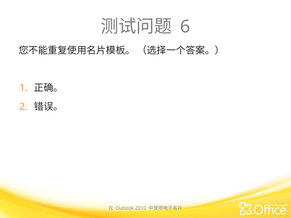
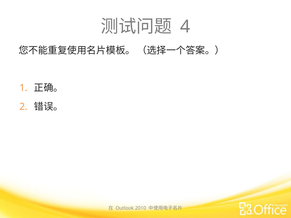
6: 6 -> 4 (185, 27)
